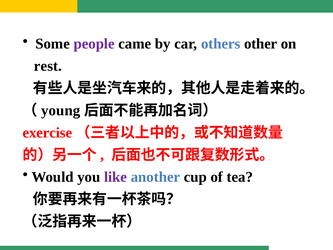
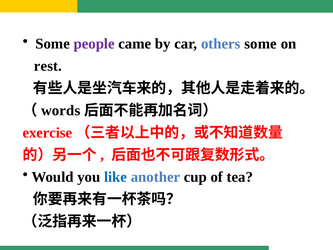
others other: other -> some (261, 44)
young: young -> words (61, 110)
like colour: purple -> blue (116, 177)
